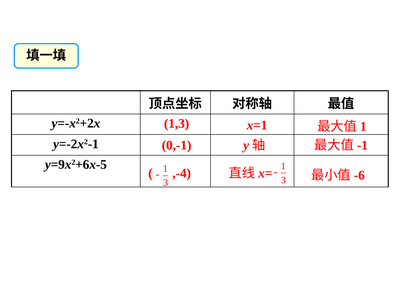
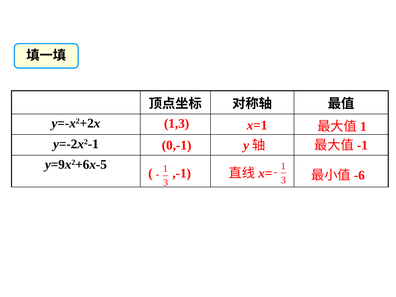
,-4: ,-4 -> ,-1 (182, 173)
